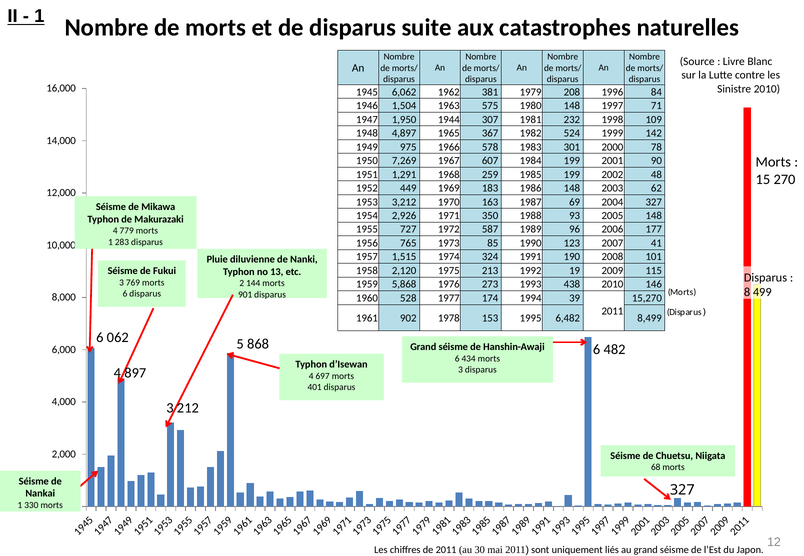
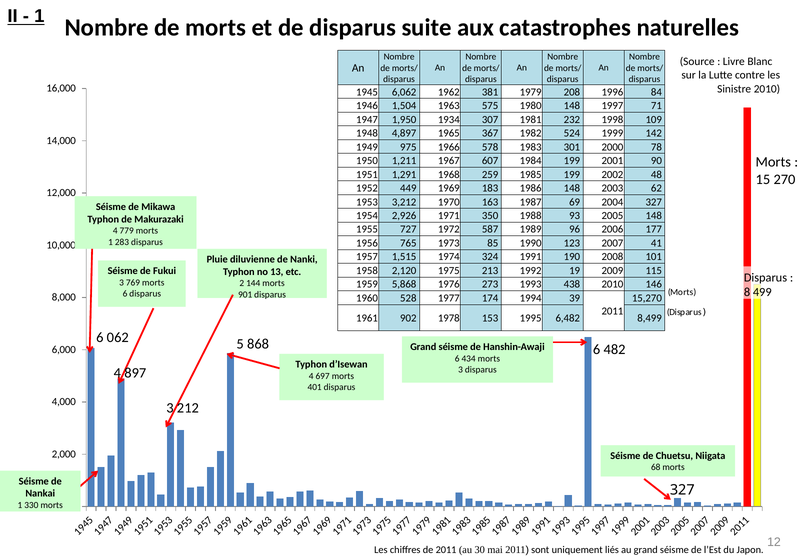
1944: 1944 -> 1934 (449, 120)
7,269: 7,269 -> 1,211 (404, 161)
